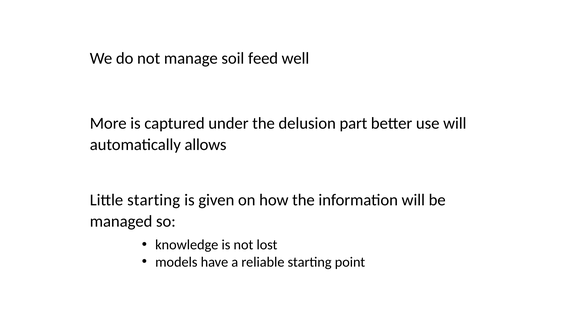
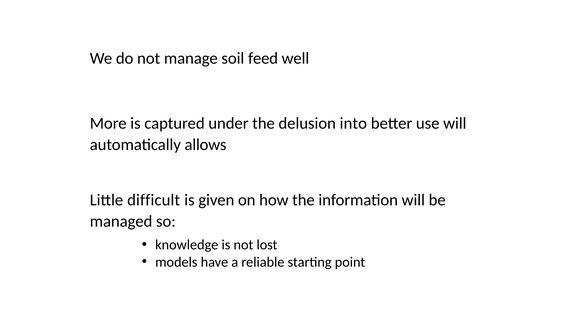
part: part -> into (353, 123)
Little starting: starting -> difficult (154, 200)
